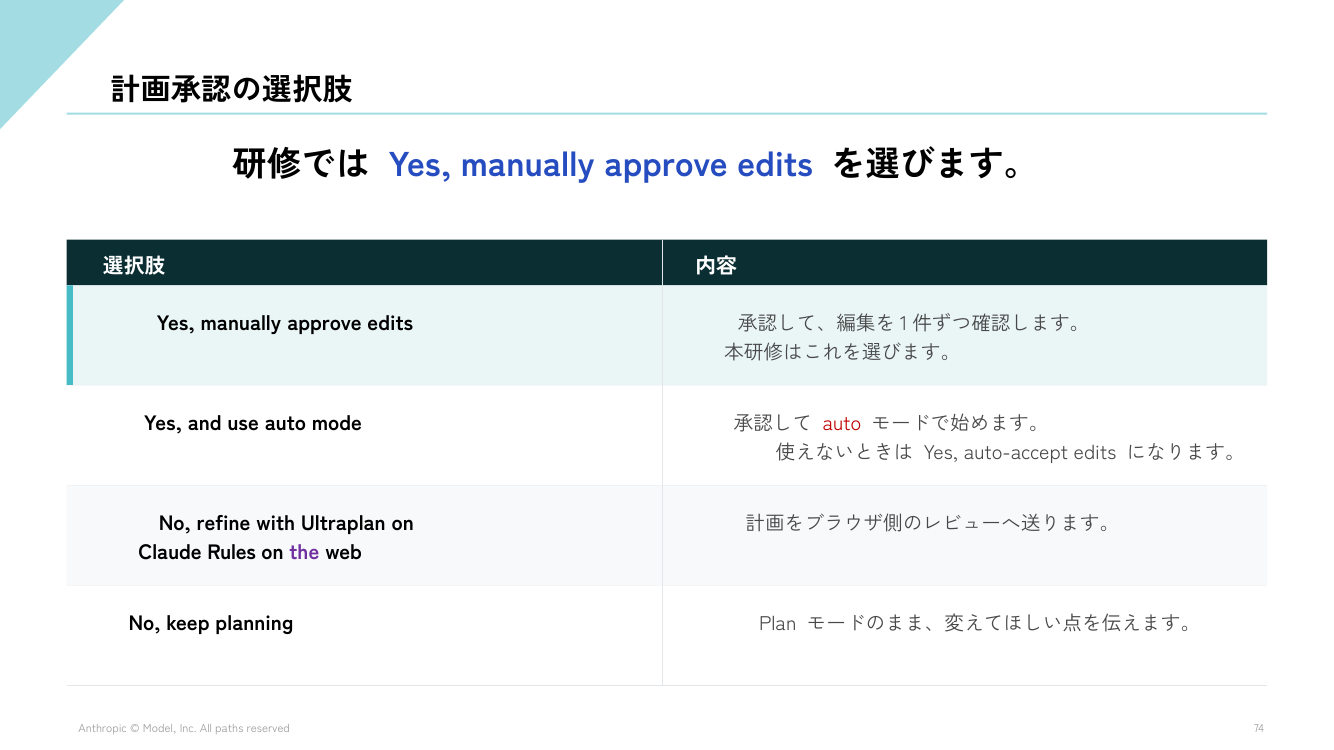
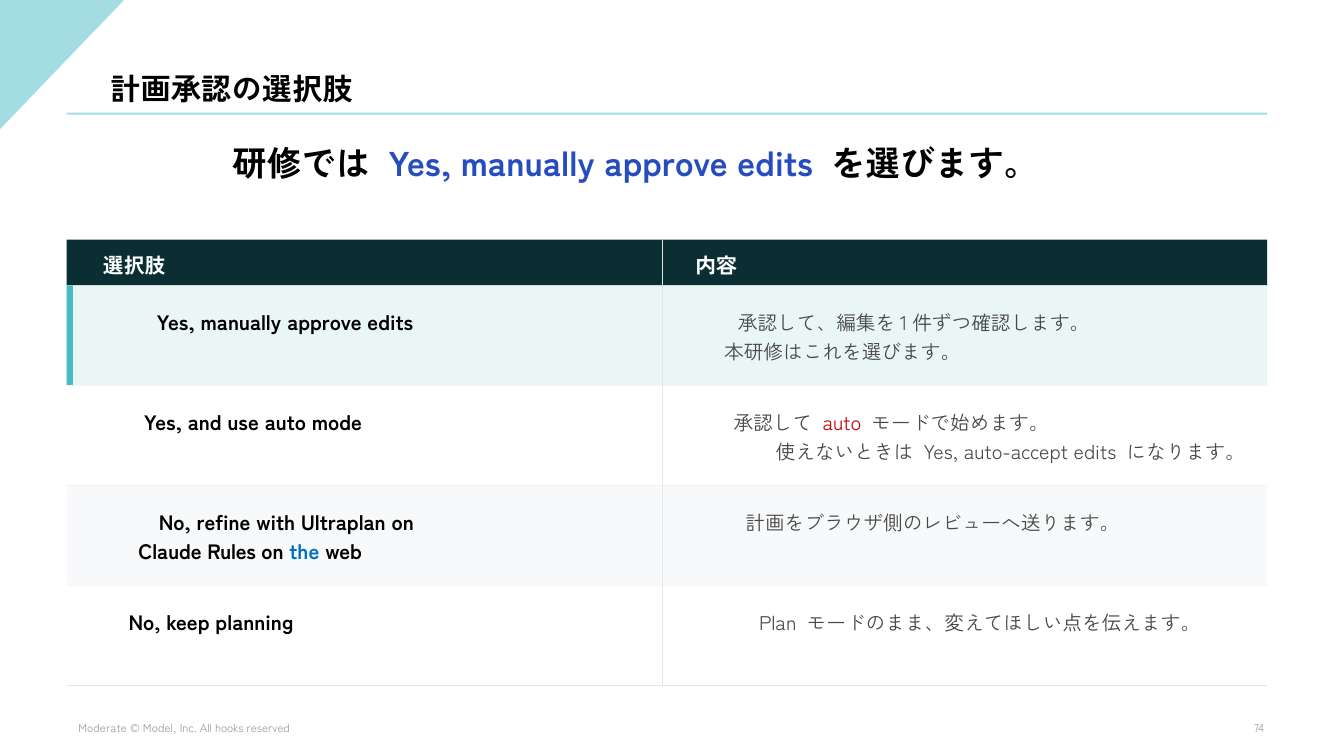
the colour: purple -> blue (304, 553)
Anthropic: Anthropic -> Moderate (103, 729)
paths: paths -> hooks (229, 729)
